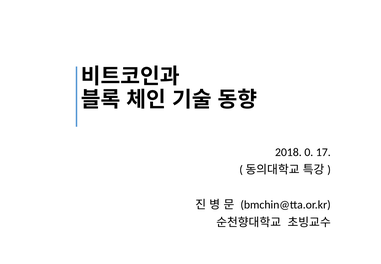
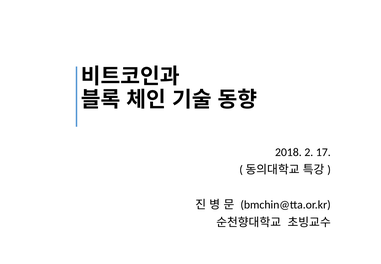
0: 0 -> 2 (309, 152)
